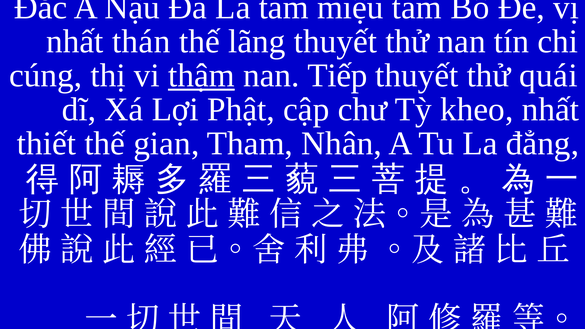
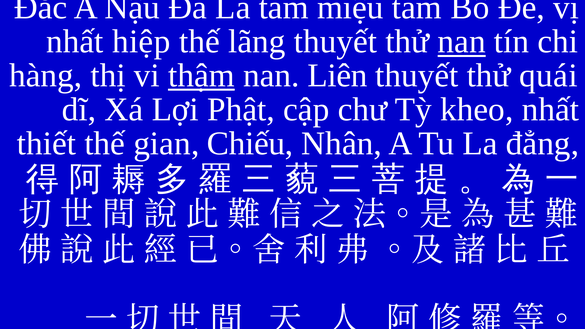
thán: thán -> hiệp (141, 42)
nan underline: none -> present (462, 42)
cúng: cúng -> hàng (46, 76)
Tiếp: Tiếp -> Liên (337, 76)
Tham: Tham -> Chiếu (250, 143)
